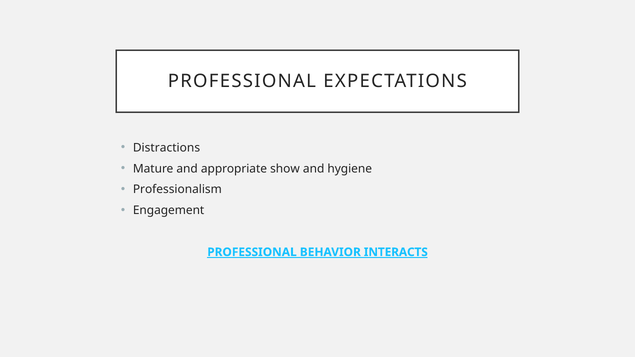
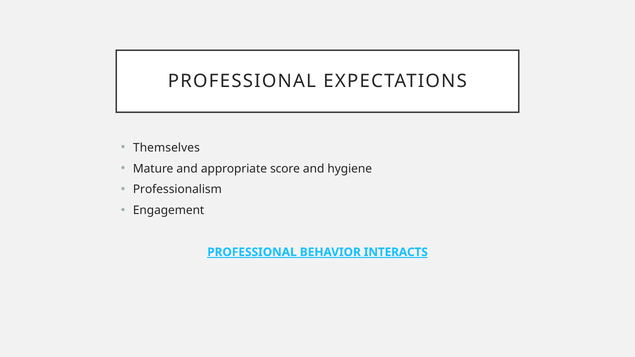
Distractions: Distractions -> Themselves (166, 148)
show: show -> score (285, 169)
